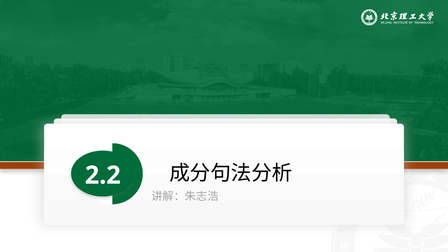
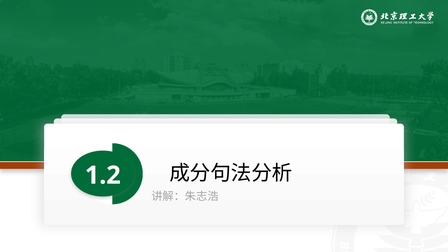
2.2: 2.2 -> 1.2 (103, 175)
